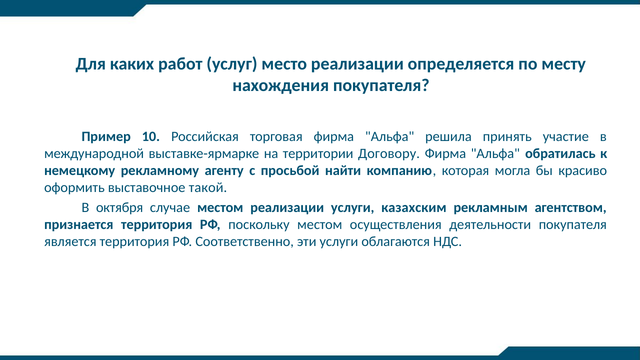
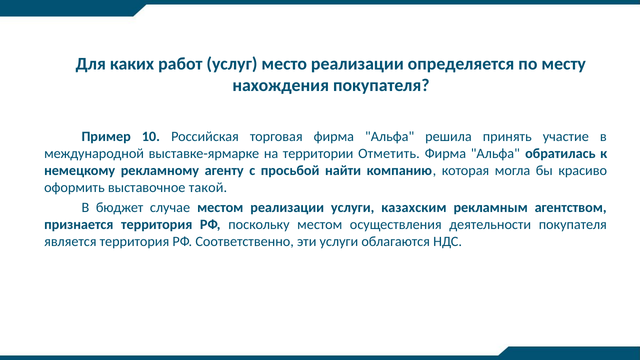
Договору: Договору -> Отметить (389, 154)
октября: октября -> бюджет (120, 208)
